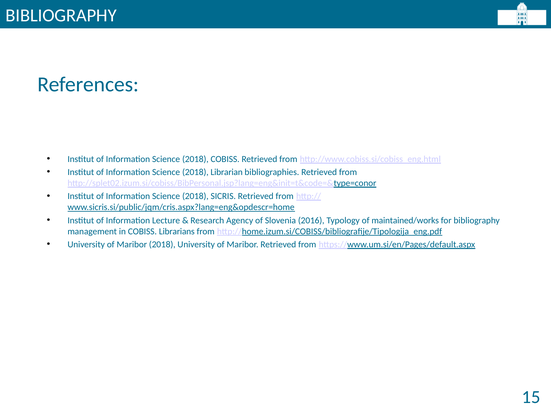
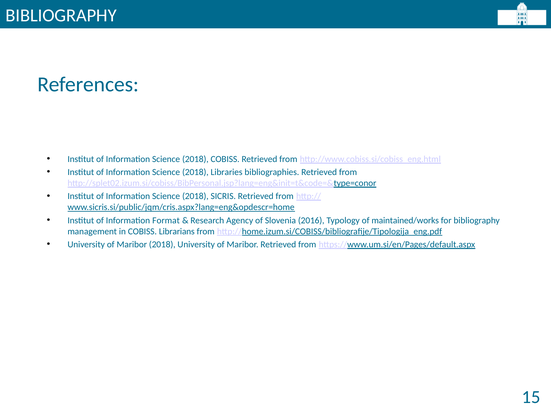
Librarian: Librarian -> Libraries (227, 172)
Lecture: Lecture -> Format (166, 220)
